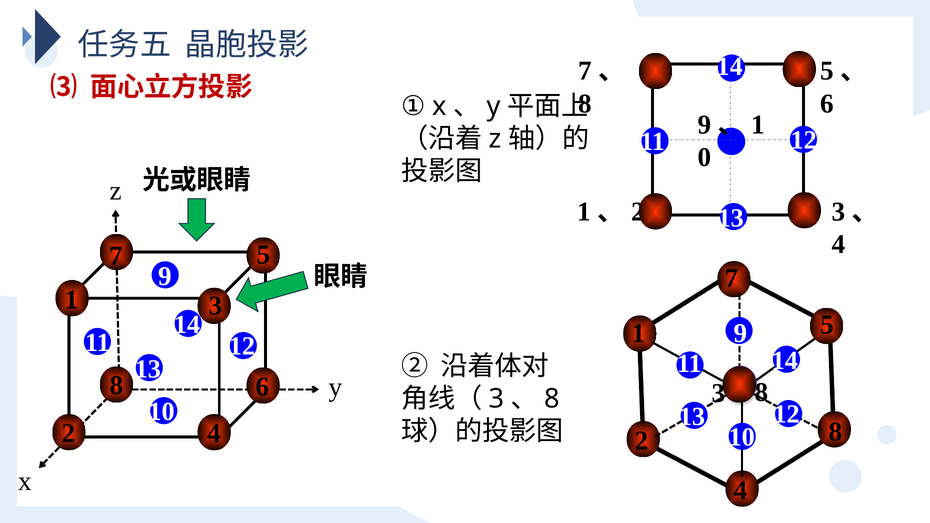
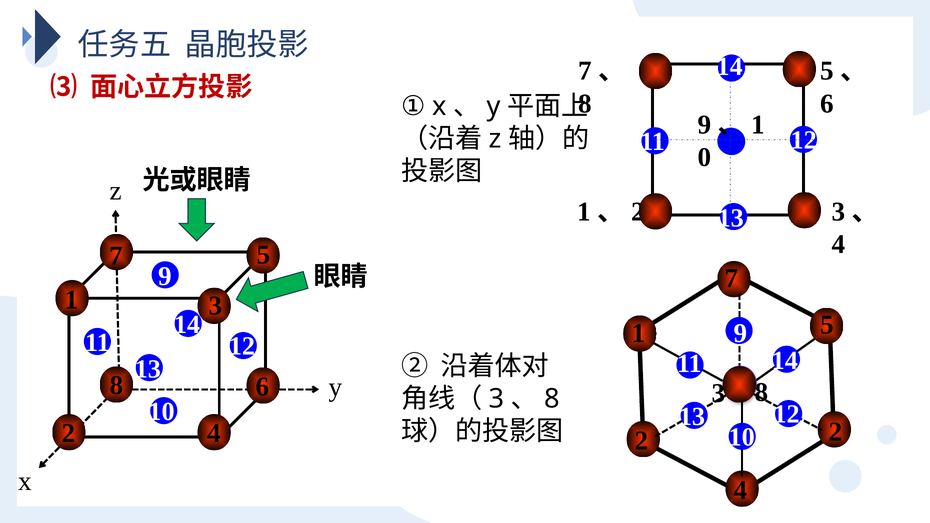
2 8: 8 -> 2 (835, 432)
